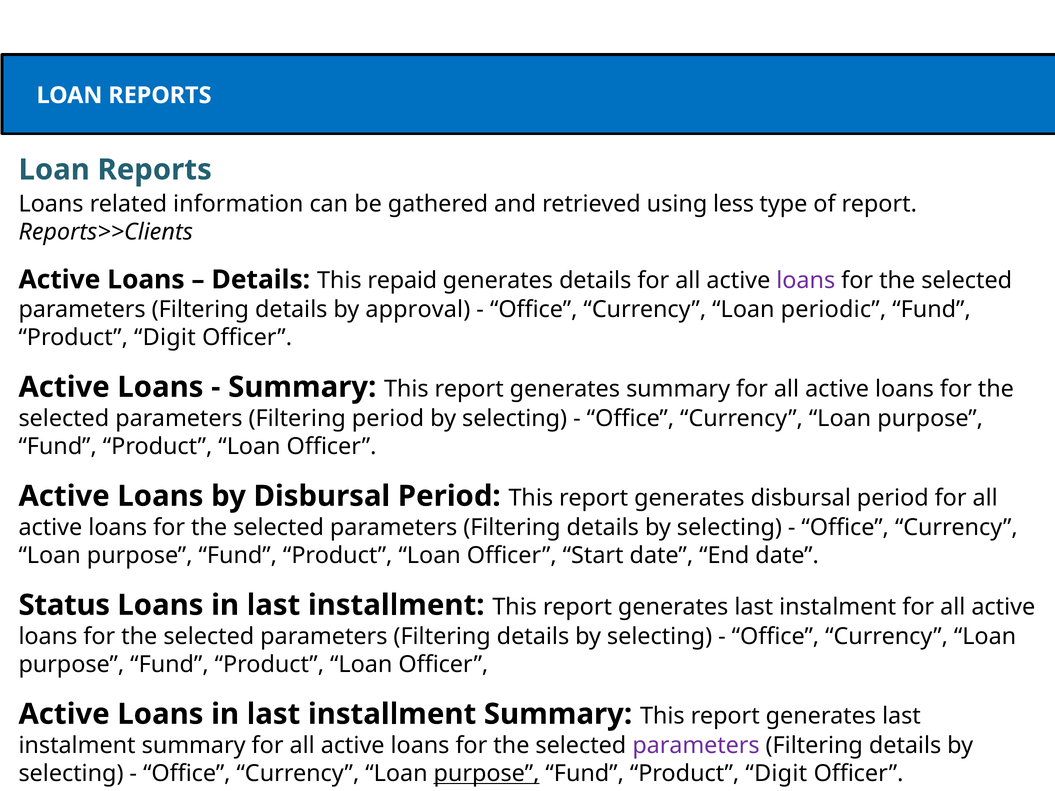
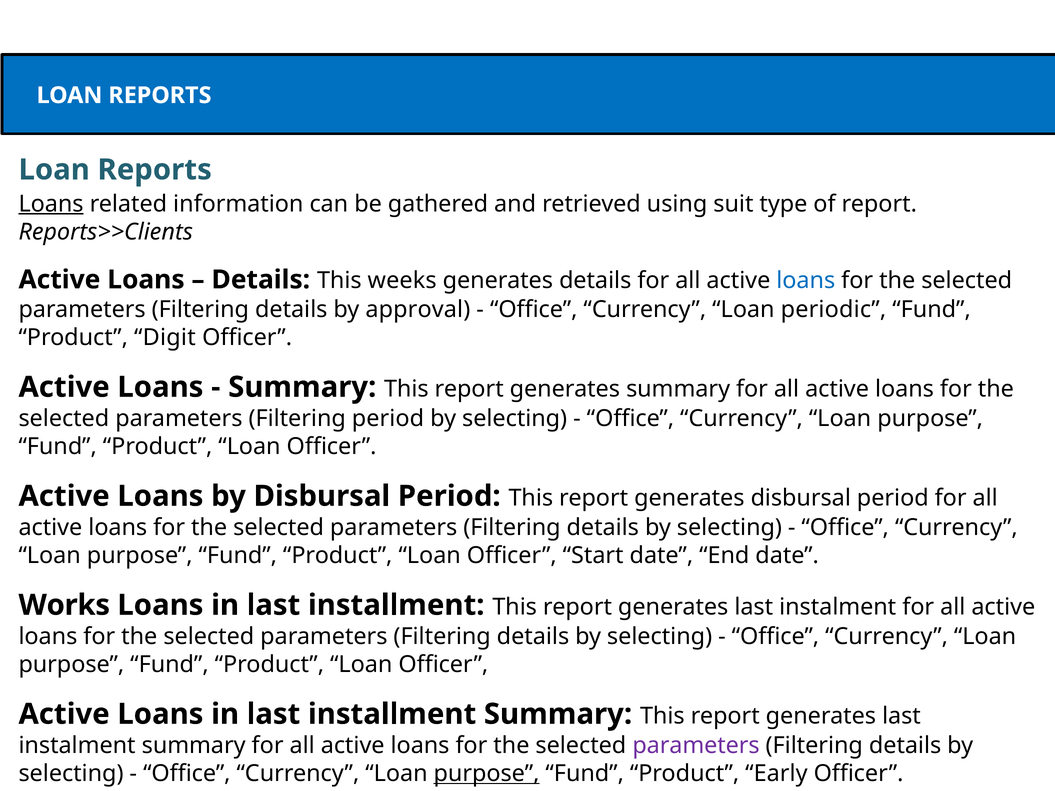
Loans underline: none -> present (51, 204)
less: less -> suit (733, 204)
repaid: repaid -> weeks (402, 281)
loans colour: purple -> blue (806, 281)
Status: Status -> Works (64, 605)
Digit: Digit -> Early (776, 774)
